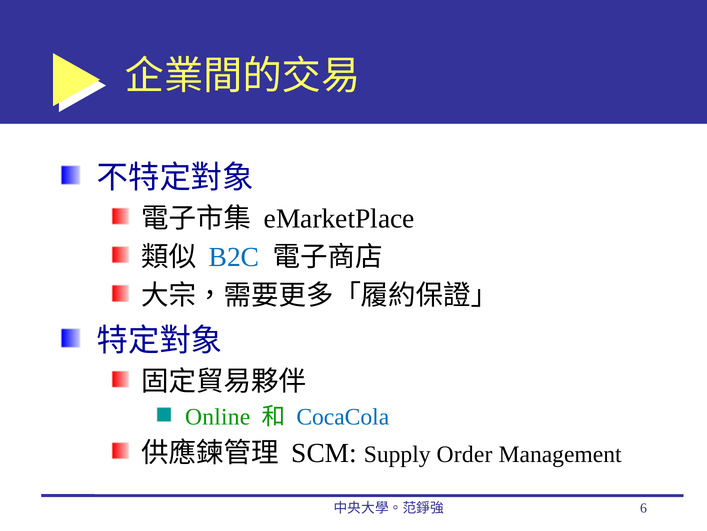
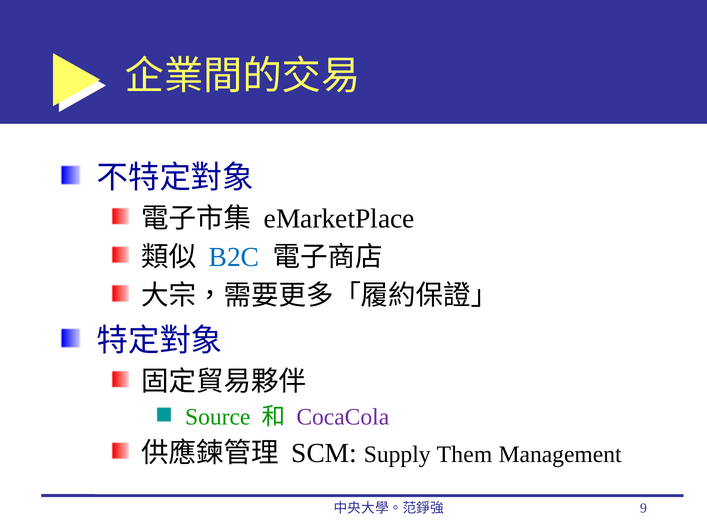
Online: Online -> Source (218, 416)
CocaCola colour: blue -> purple (343, 416)
Order: Order -> Them (464, 454)
6: 6 -> 9 (643, 508)
